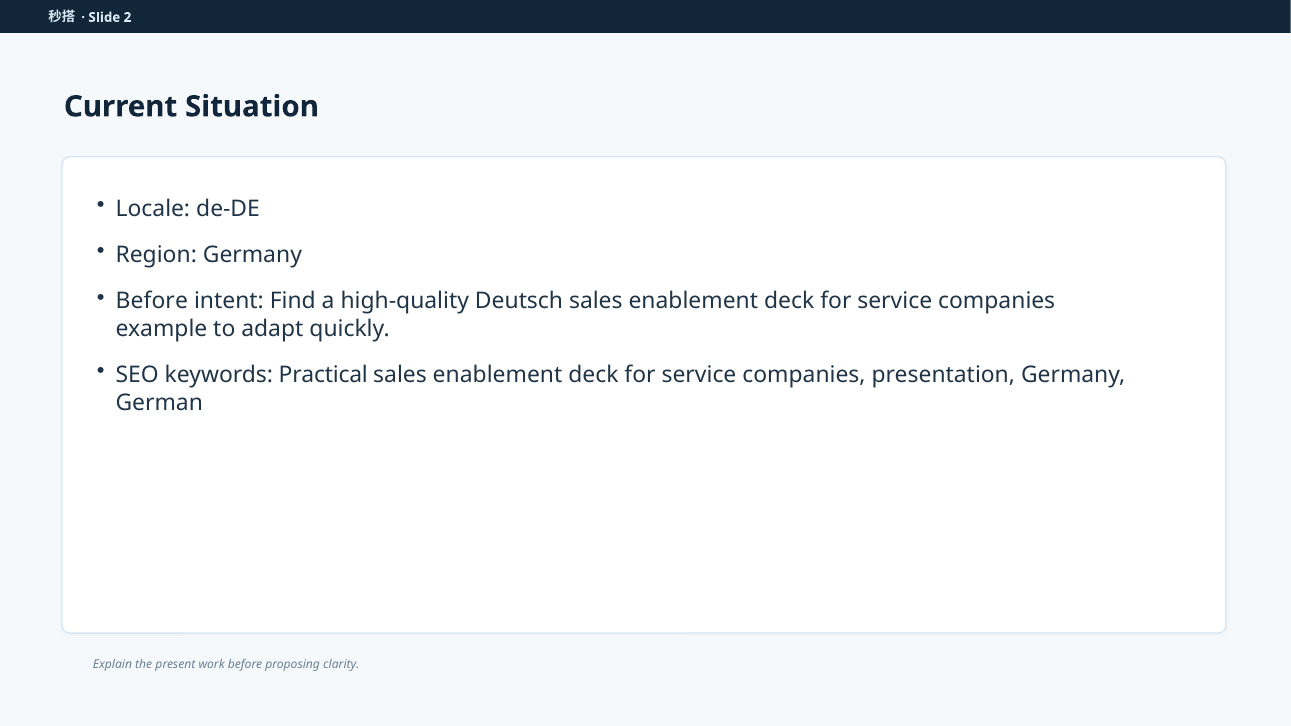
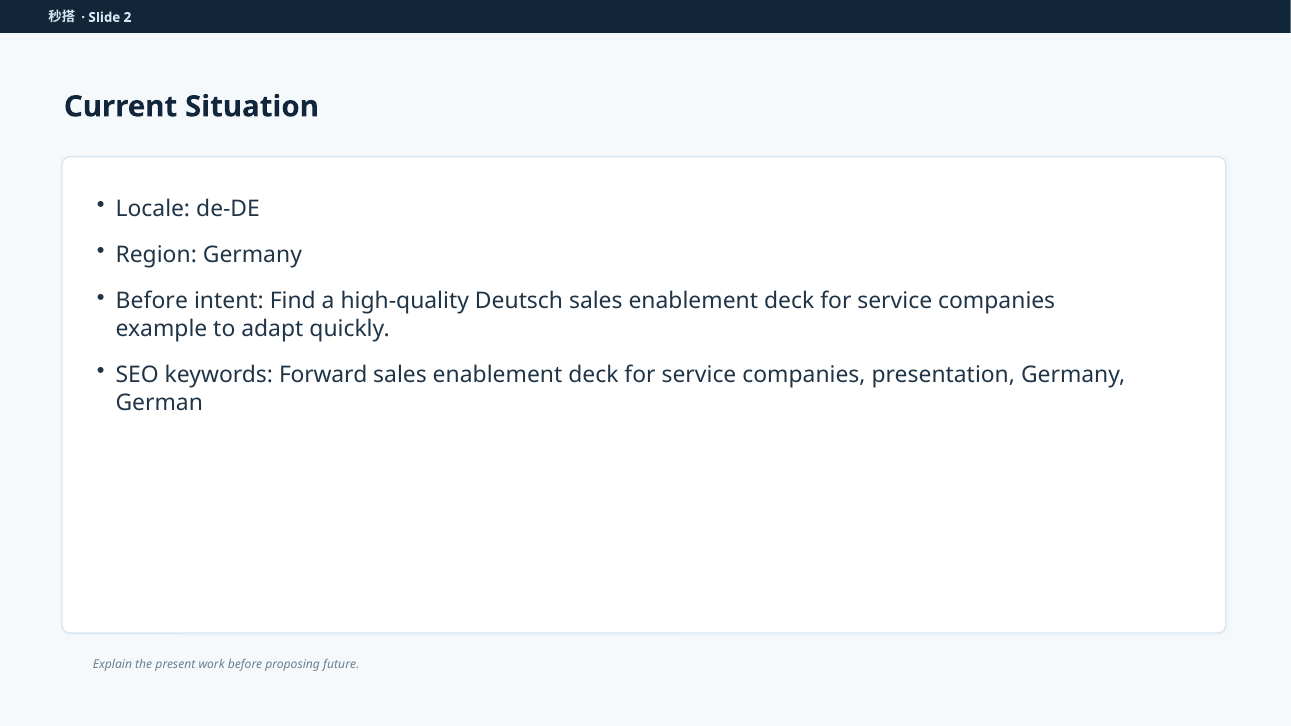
Practical: Practical -> Forward (323, 375)
clarity: clarity -> future (341, 665)
